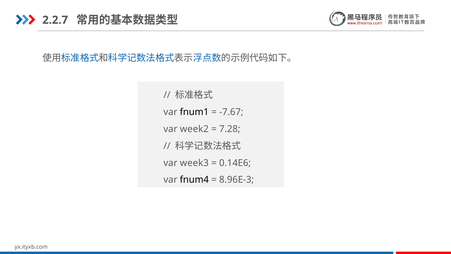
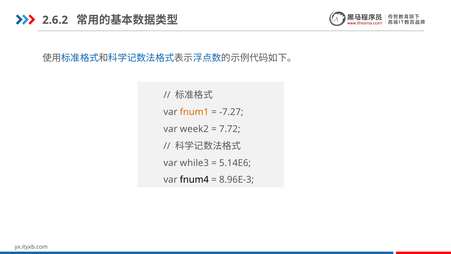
2.2.7: 2.2.7 -> 2.6.2 (55, 20)
fnum1 colour: black -> orange (194, 112)
-7.67: -7.67 -> -7.27 (231, 112)
7.28: 7.28 -> 7.72 (230, 129)
week3: week3 -> while3 (194, 163)
0.14E6: 0.14E6 -> 5.14E6 (235, 163)
